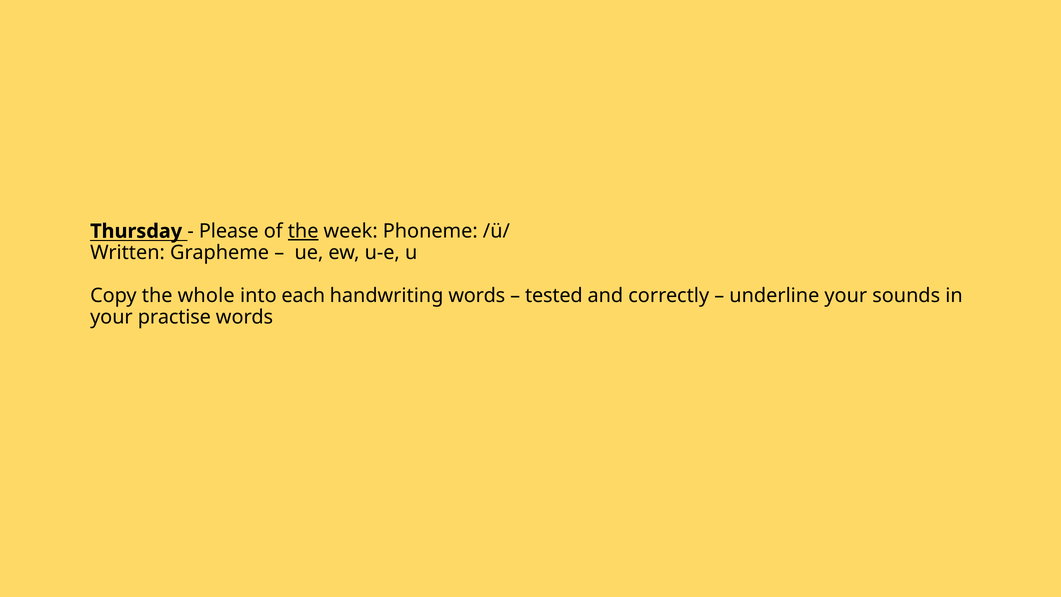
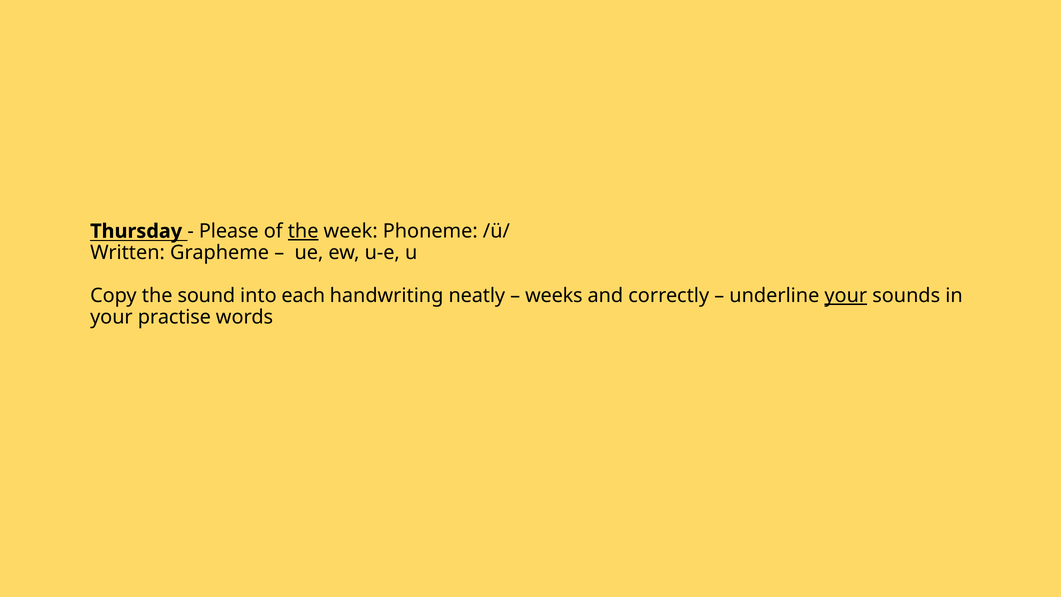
whole: whole -> sound (206, 296)
handwriting words: words -> neatly (477, 296)
tested: tested -> weeks (554, 296)
your underline: none -> present (846, 296)
